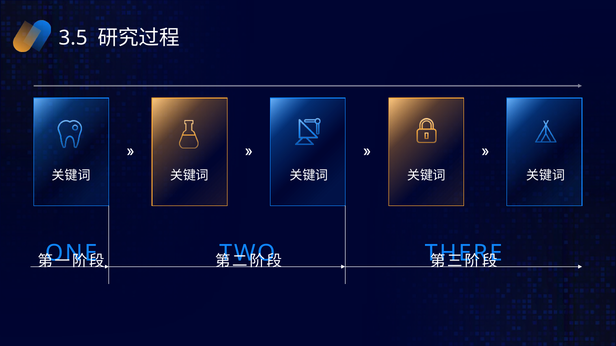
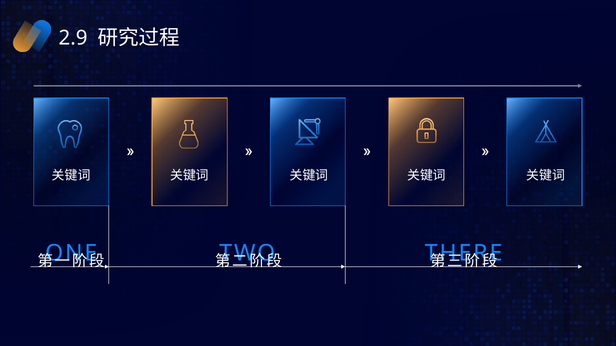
3.5: 3.5 -> 2.9 (73, 38)
